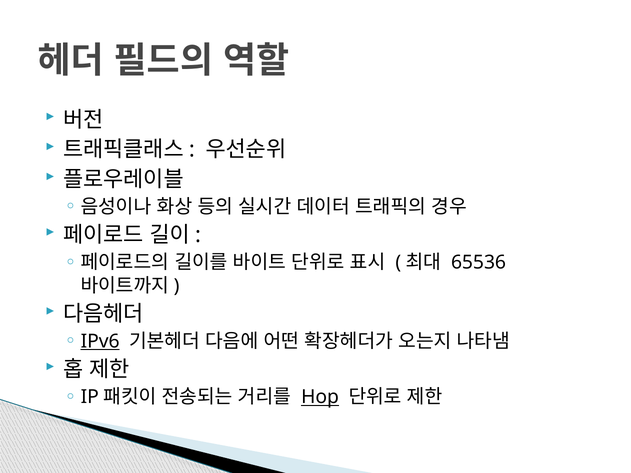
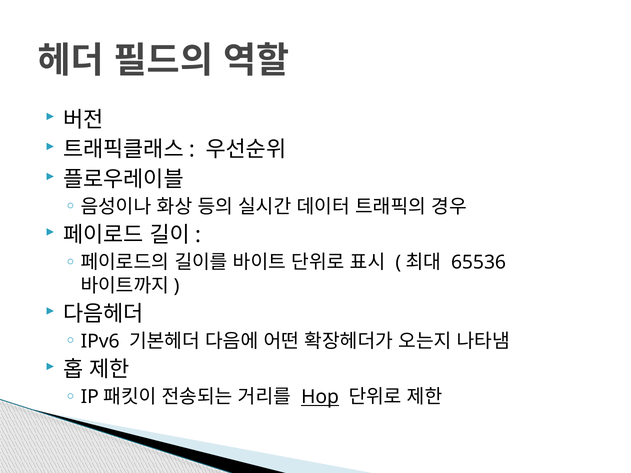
IPv6 underline: present -> none (100, 342)
